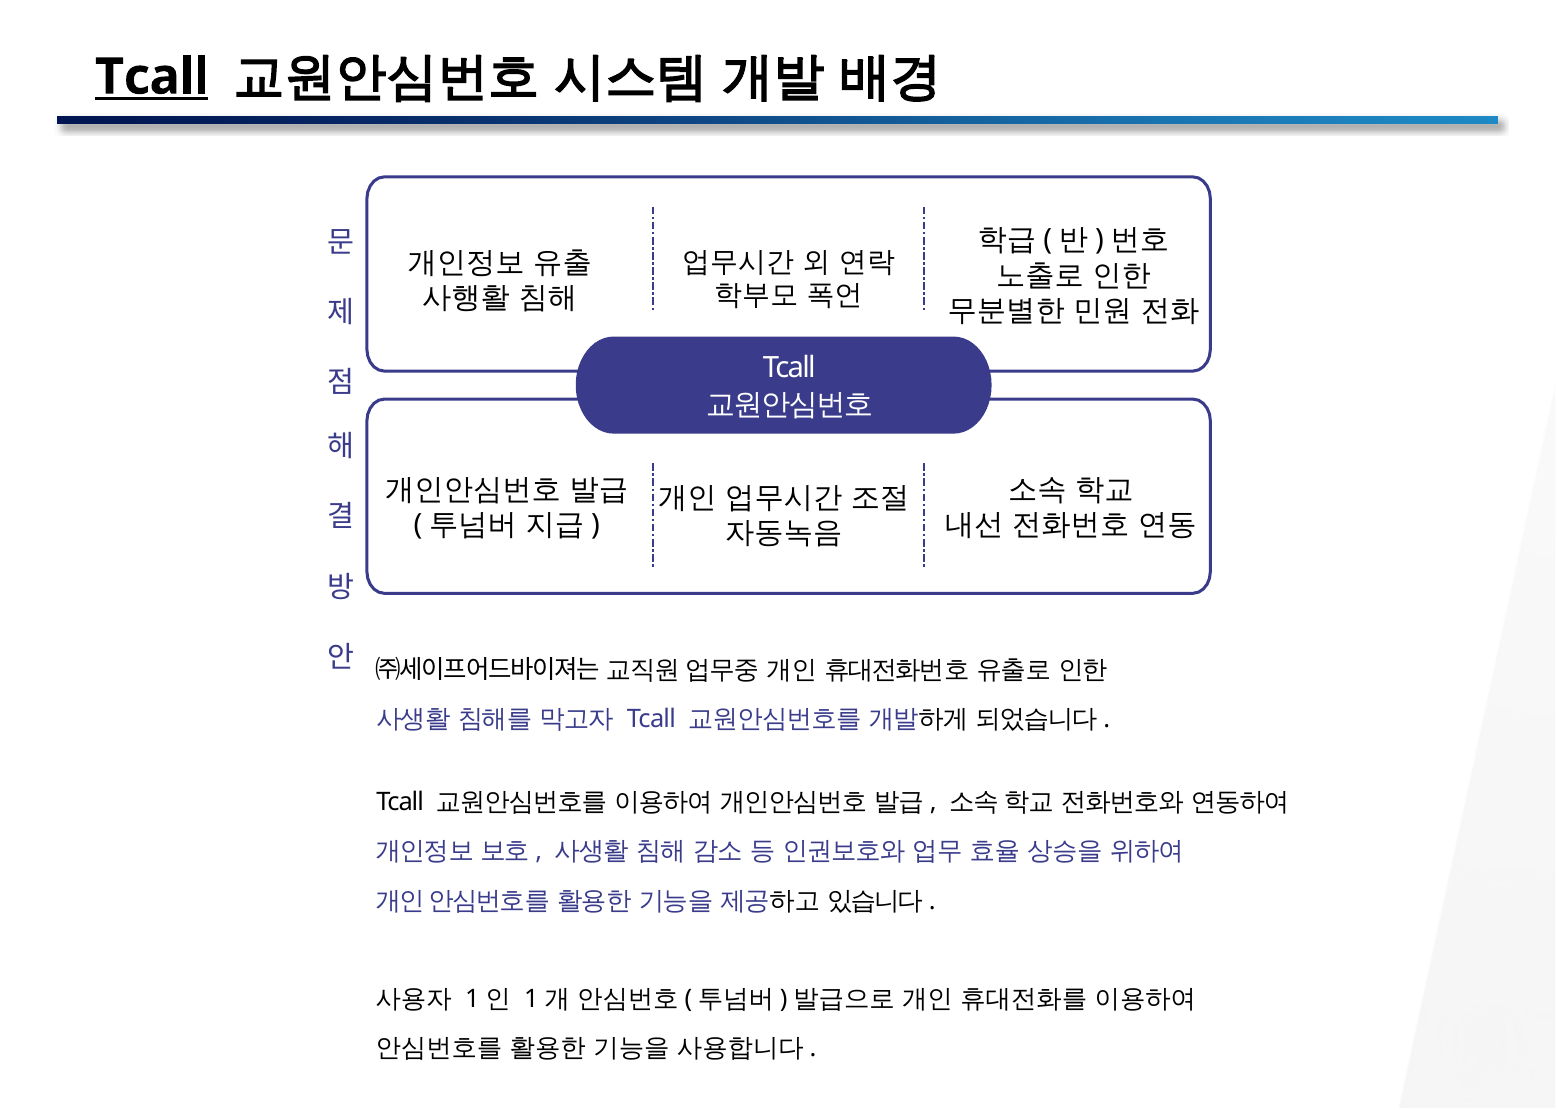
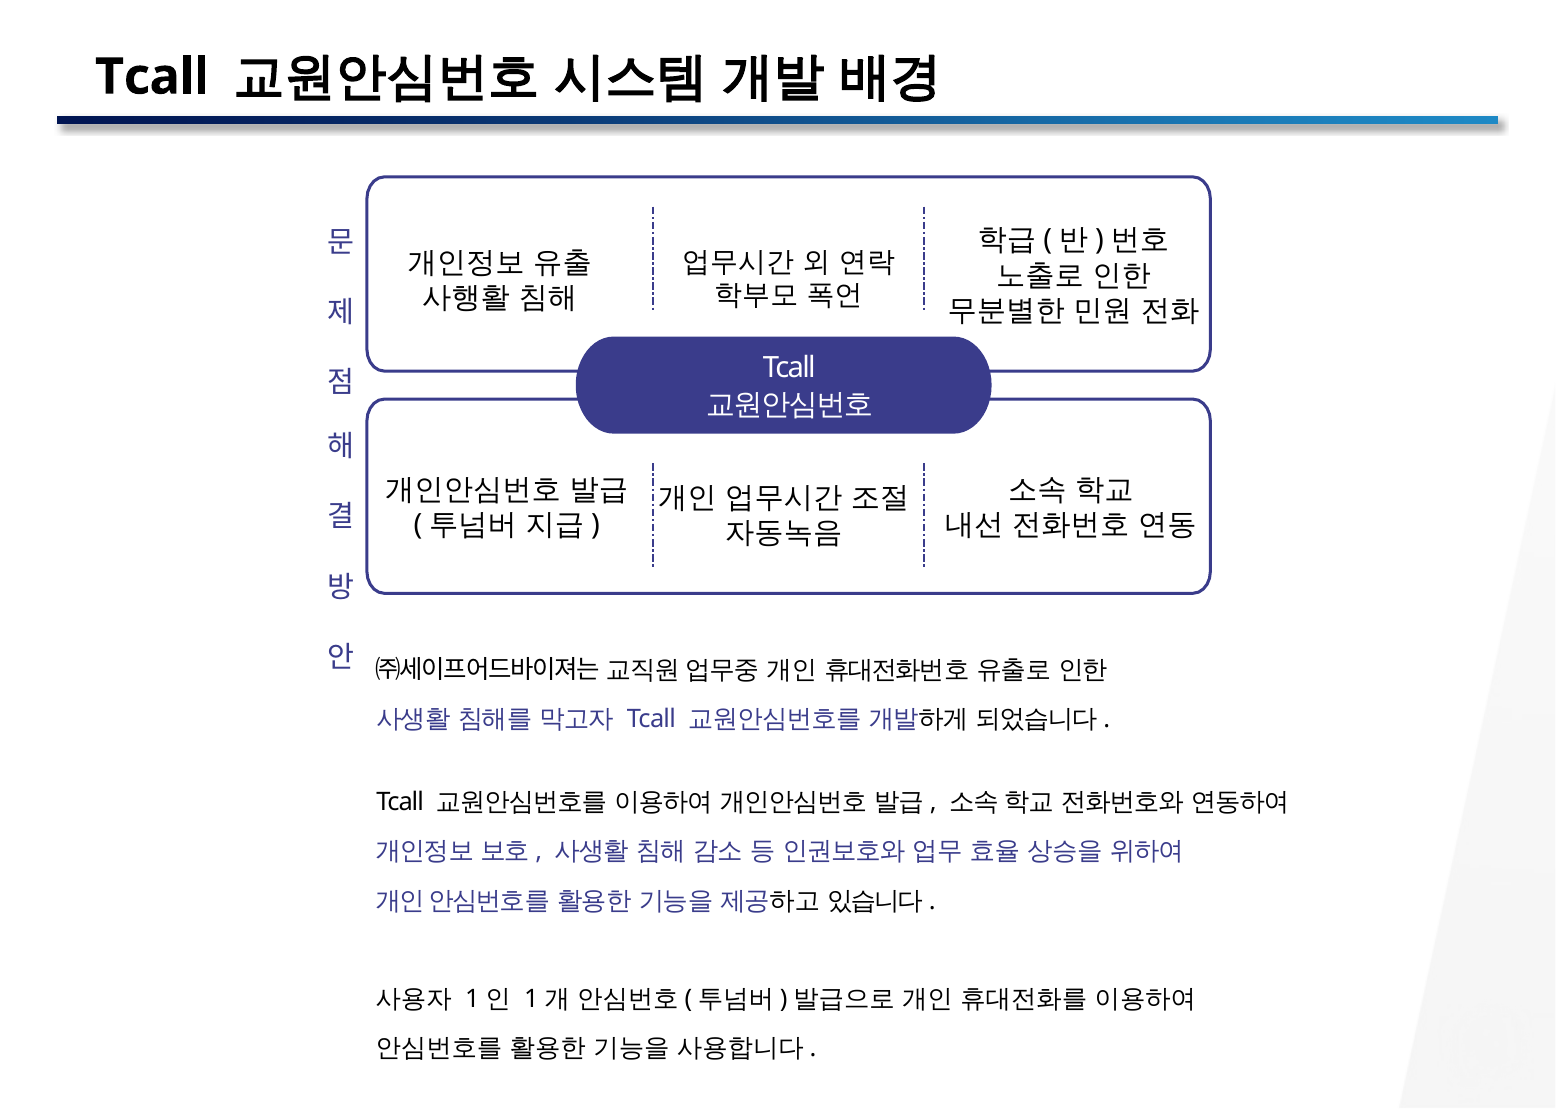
Tcall underline: present -> none (152, 77)
